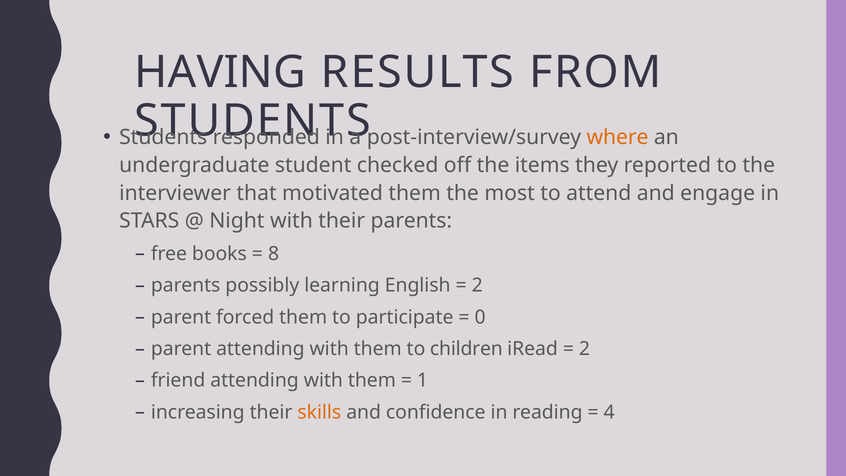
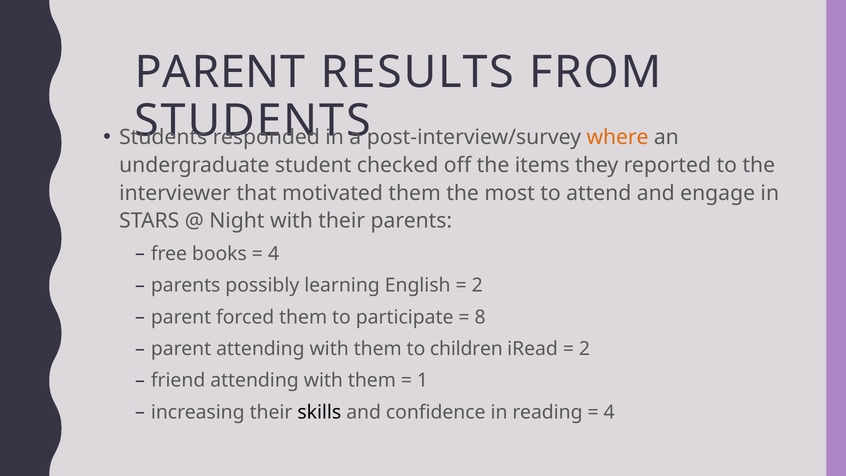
HAVING: HAVING -> PARENT (220, 72)
8: 8 -> 4 (274, 254)
0: 0 -> 8 (480, 317)
skills colour: orange -> black (319, 412)
